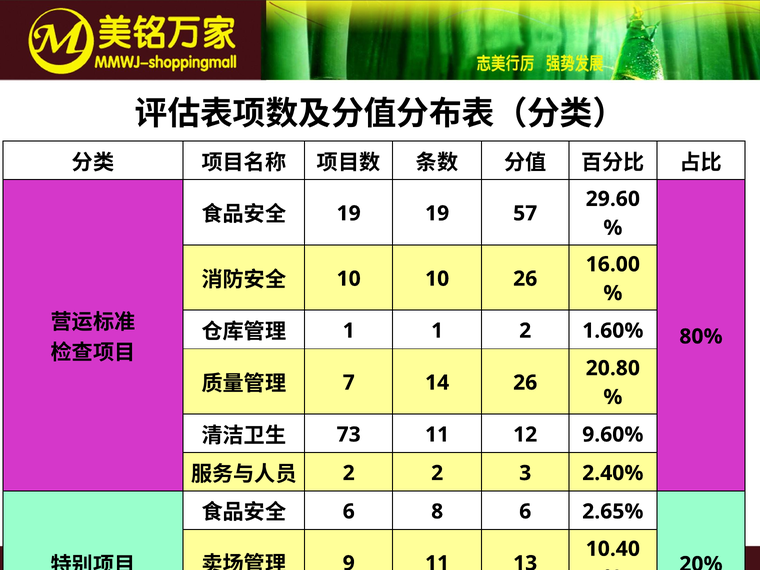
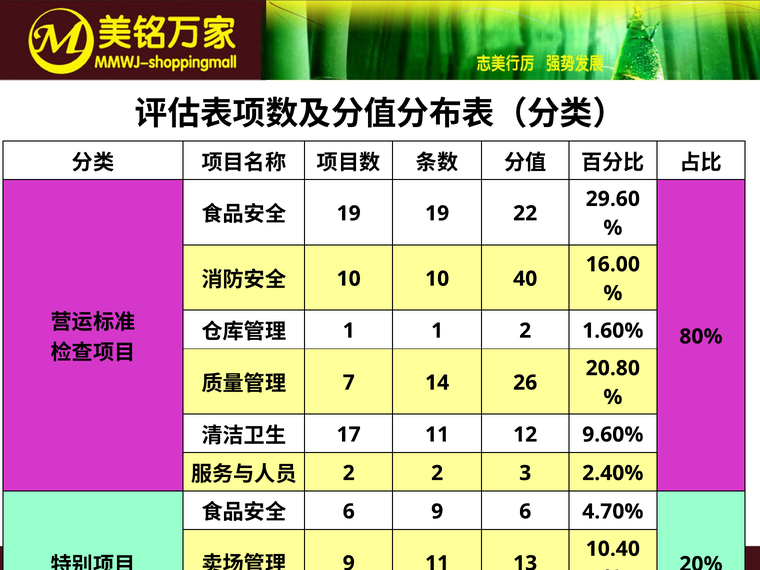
57: 57 -> 22 (525, 213)
10 26: 26 -> 40 (525, 279)
73: 73 -> 17 (349, 435)
6 8: 8 -> 9 (437, 512)
2.65%: 2.65% -> 4.70% (613, 512)
